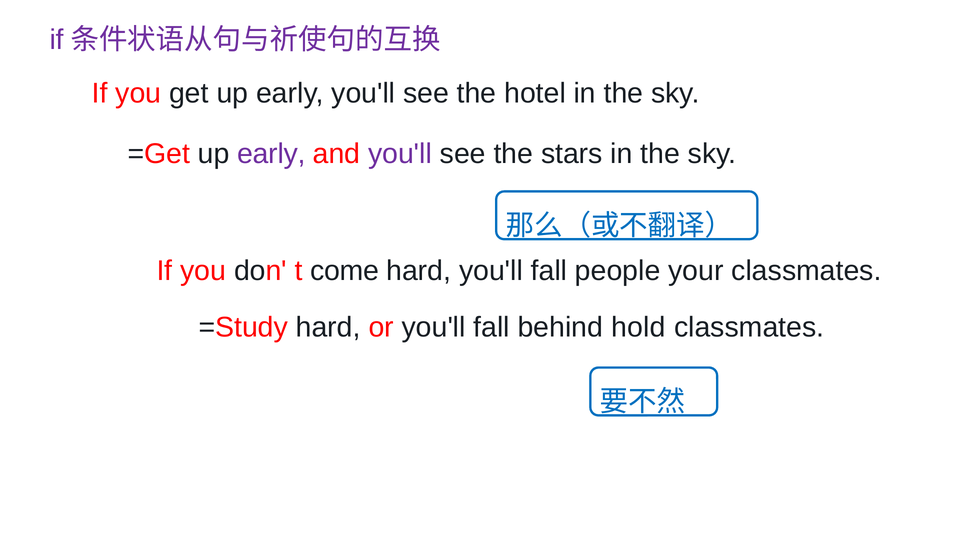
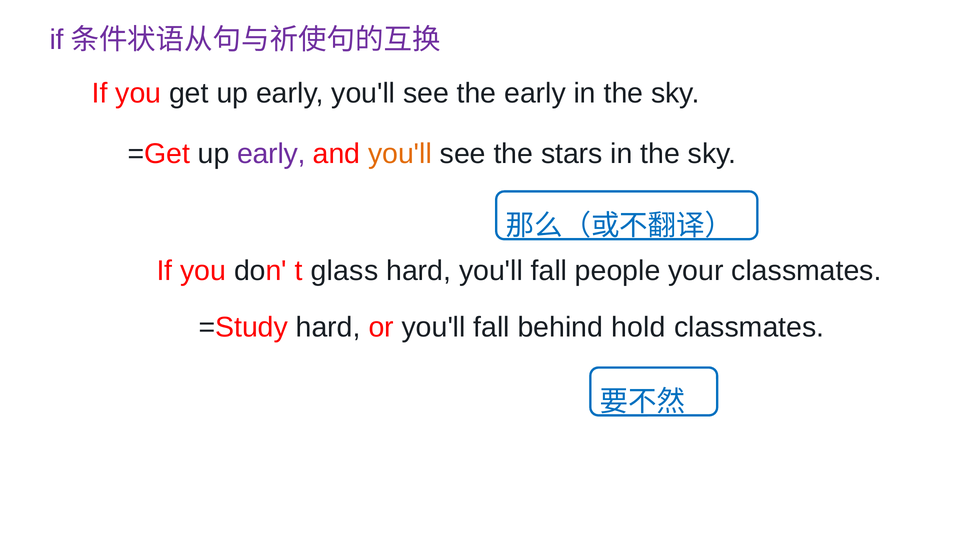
the hotel: hotel -> early (535, 93)
you'll colour: purple -> orange (400, 154)
come: come -> glass (344, 270)
